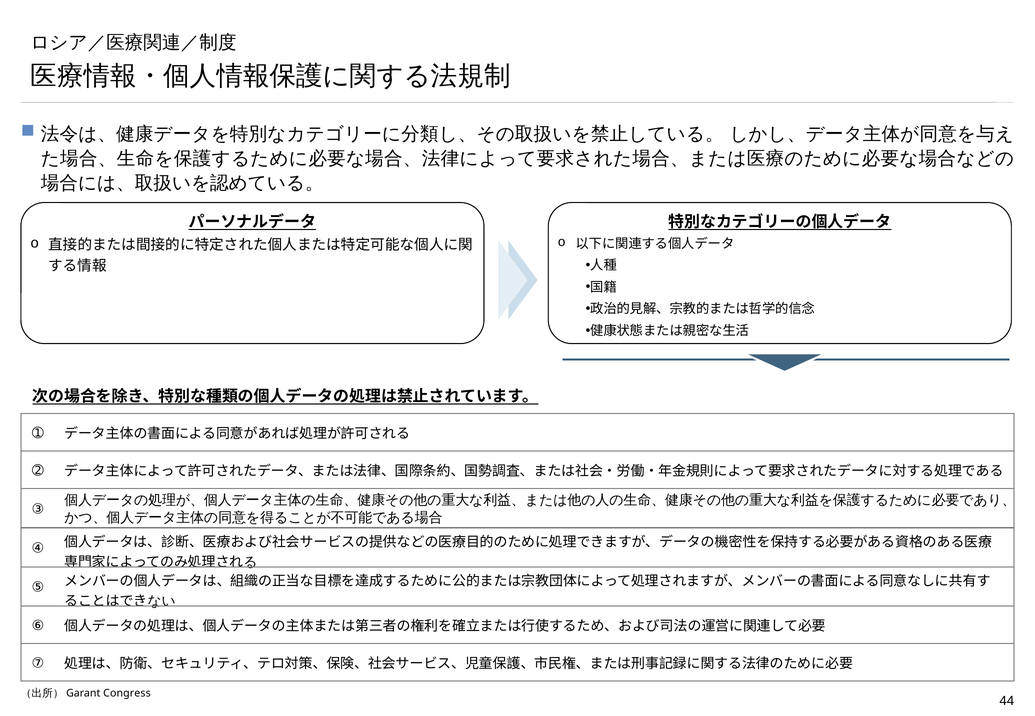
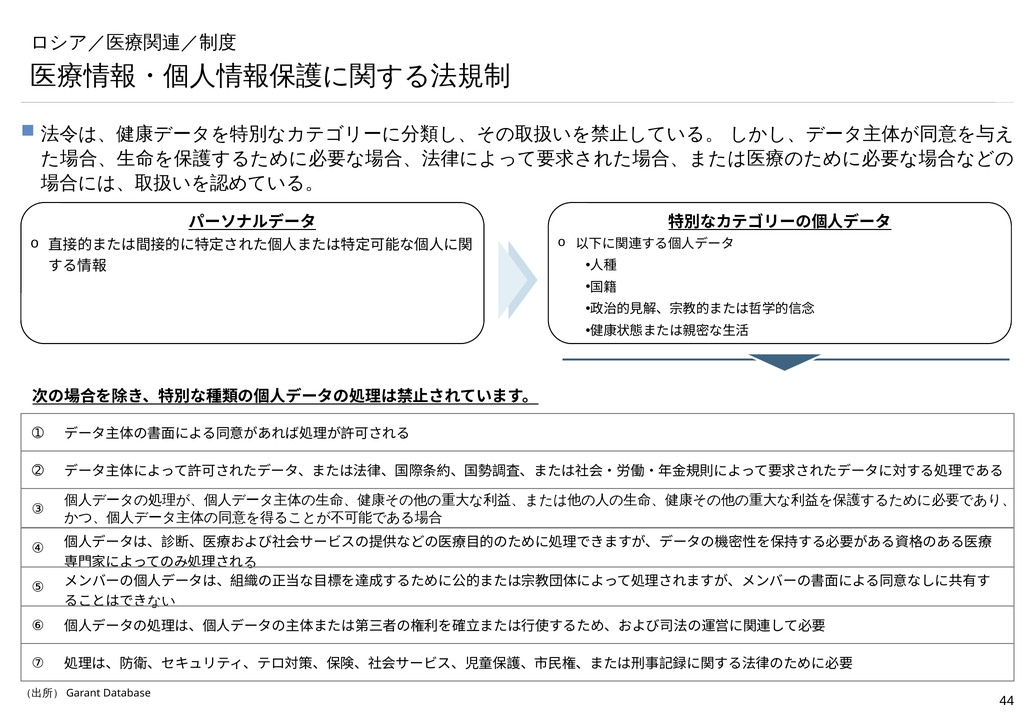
Congress: Congress -> Database (127, 694)
